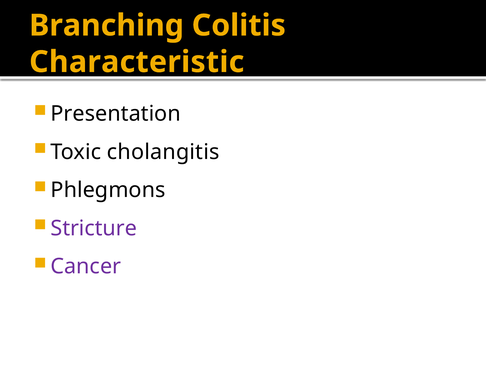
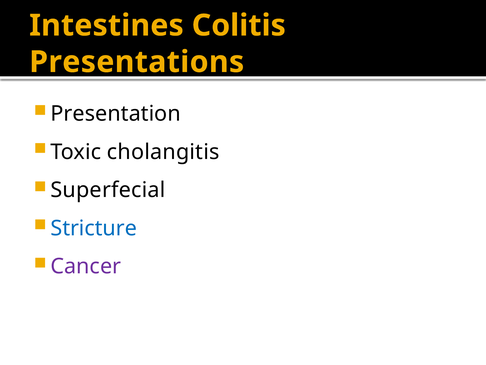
Branching: Branching -> Intestines (106, 25)
Characteristic: Characteristic -> Presentations (137, 62)
Phlegmons: Phlegmons -> Superfecial (108, 190)
Stricture colour: purple -> blue (94, 228)
